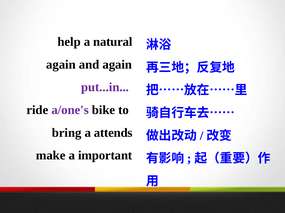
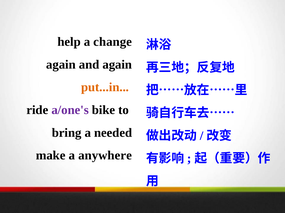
natural: natural -> change (113, 42)
put...in colour: purple -> orange (105, 88)
attends: attends -> needed (113, 133)
important: important -> anywhere (105, 156)
